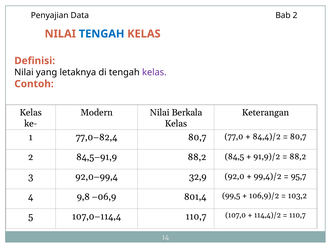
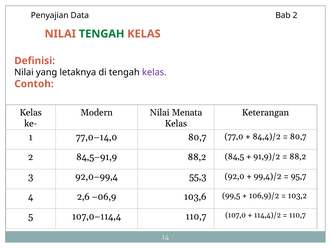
TENGAH colour: blue -> green (102, 34)
Berkala: Berkala -> Menata (187, 113)
77,0–82,4: 77,0–82,4 -> 77,0–14,0 (97, 138)
32,9: 32,9 -> 55,3 (198, 177)
9,8: 9,8 -> 2,6 (83, 197)
801,4: 801,4 -> 103,6 (195, 197)
